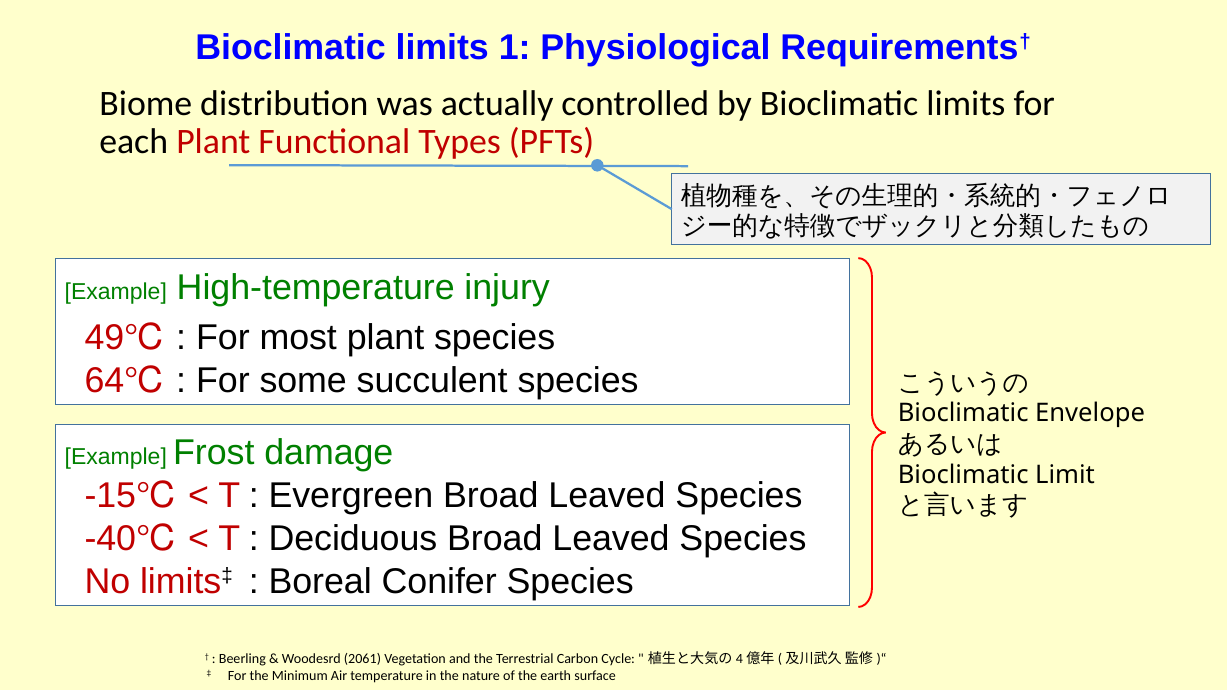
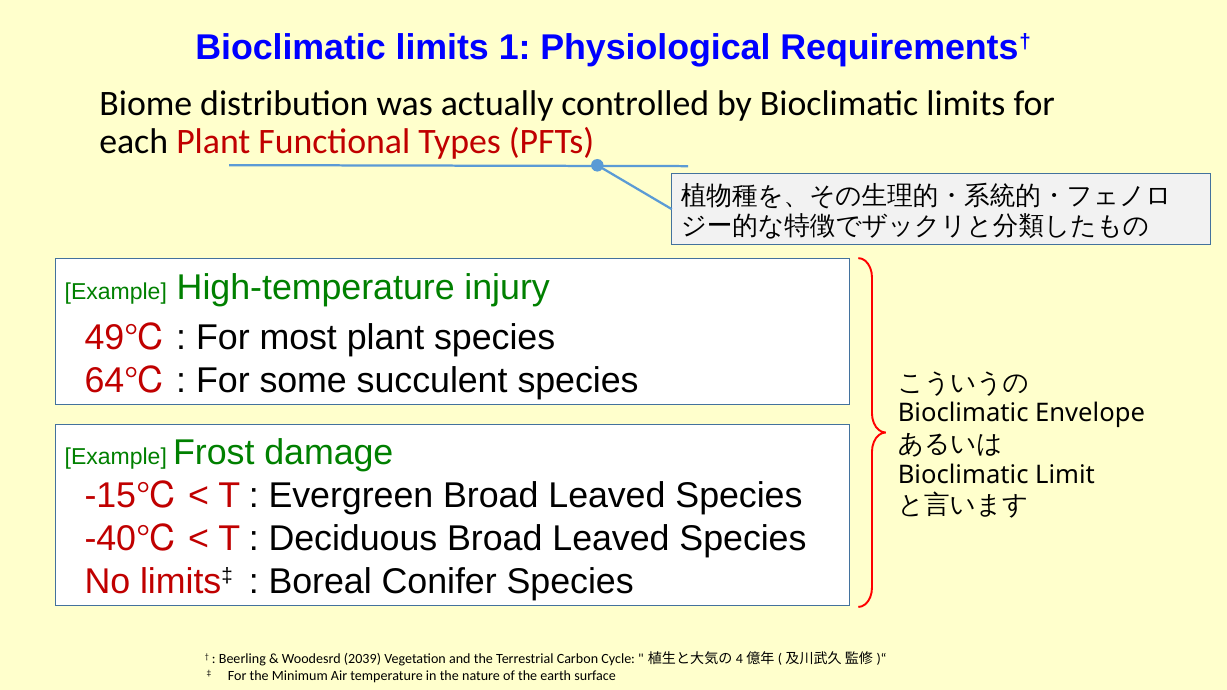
2061: 2061 -> 2039 (362, 659)
